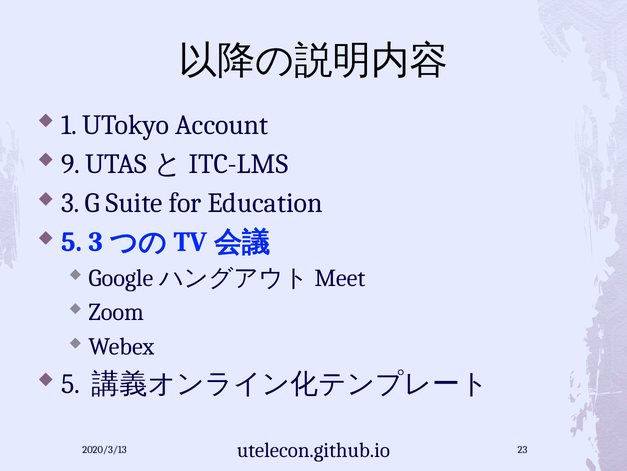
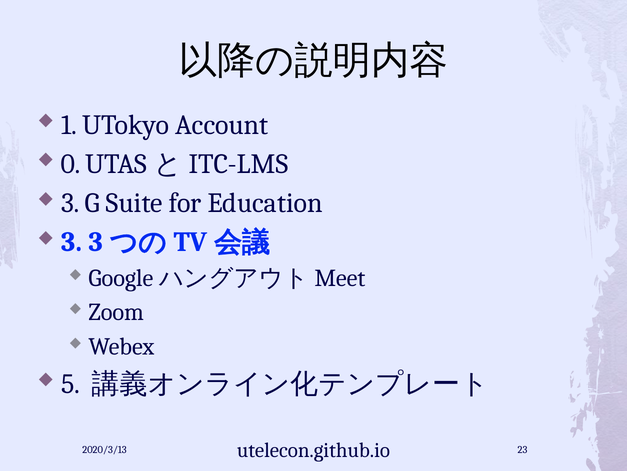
9: 9 -> 0 (71, 164)
5: 5 -> 3 (72, 242)
